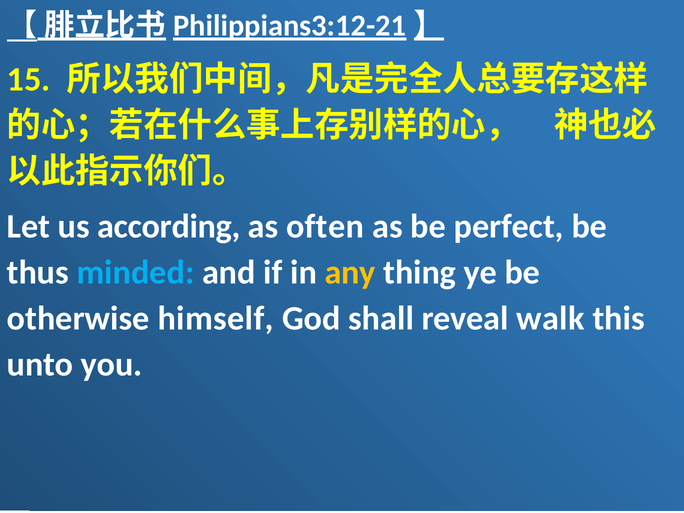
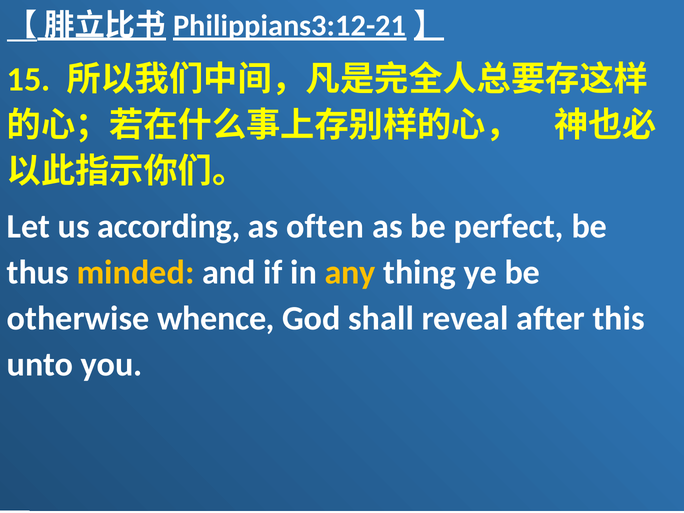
minded colour: light blue -> yellow (136, 273)
himself: himself -> whence (216, 319)
walk: walk -> after (551, 319)
